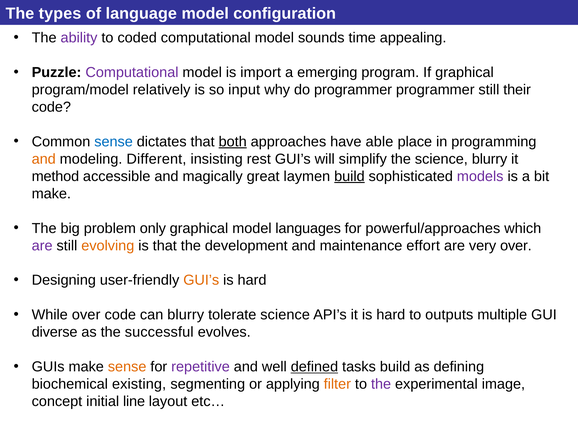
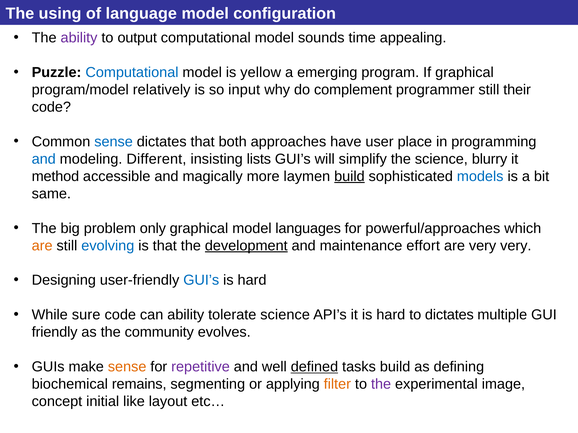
types: types -> using (60, 14)
coded: coded -> output (137, 38)
Computational colour: purple -> blue (132, 72)
import: import -> yellow (261, 72)
do programmer: programmer -> complement (353, 90)
both underline: present -> none (233, 142)
able: able -> user (380, 142)
and colour: orange -> blue (44, 159)
rest: rest -> lists (259, 159)
great: great -> more (263, 177)
models colour: purple -> blue (480, 177)
make: make -> same (51, 194)
are colour: purple -> orange (42, 246)
evolving colour: orange -> blue (108, 246)
development underline: none -> present (246, 246)
very over: over -> very (516, 246)
GUI’s colour: orange -> blue (201, 281)
While over: over -> sure (86, 315)
can blurry: blurry -> ability (186, 315)
to outputs: outputs -> dictates (449, 315)
diverse: diverse -> friendly (55, 333)
successful: successful -> community (159, 333)
existing: existing -> remains (139, 385)
line: line -> like (134, 402)
